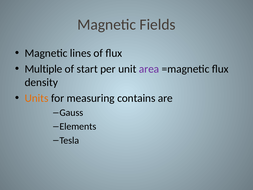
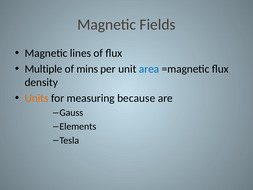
start: start -> mins (87, 69)
area colour: purple -> blue (149, 69)
contains: contains -> because (136, 98)
